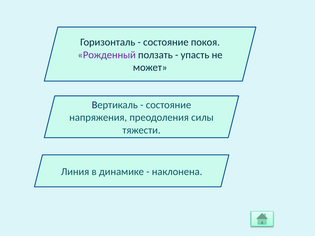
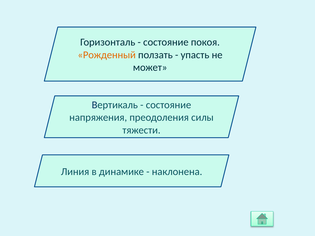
Рожденный colour: purple -> orange (107, 55)
